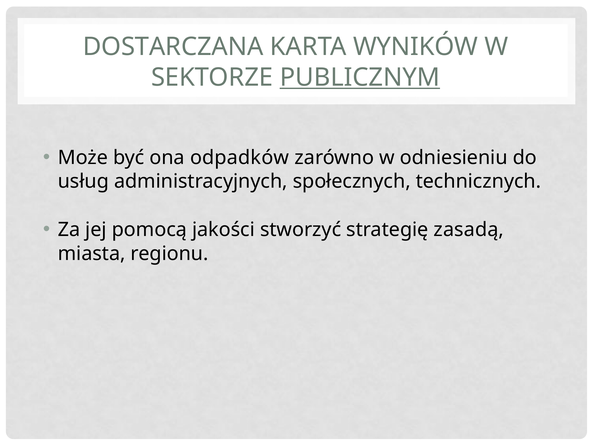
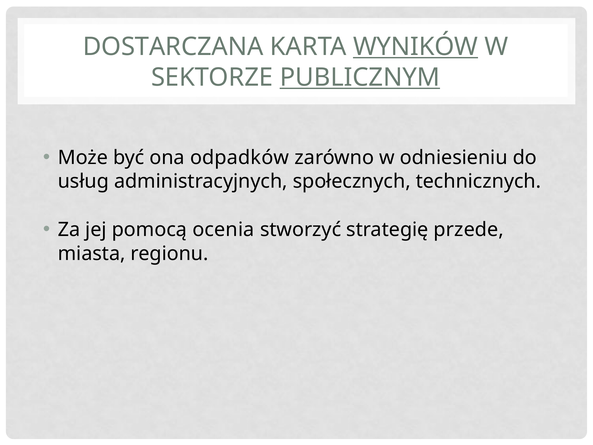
WYNIKÓW underline: none -> present (416, 47)
jakości: jakości -> ocenia (223, 230)
zasadą: zasadą -> przede (469, 230)
